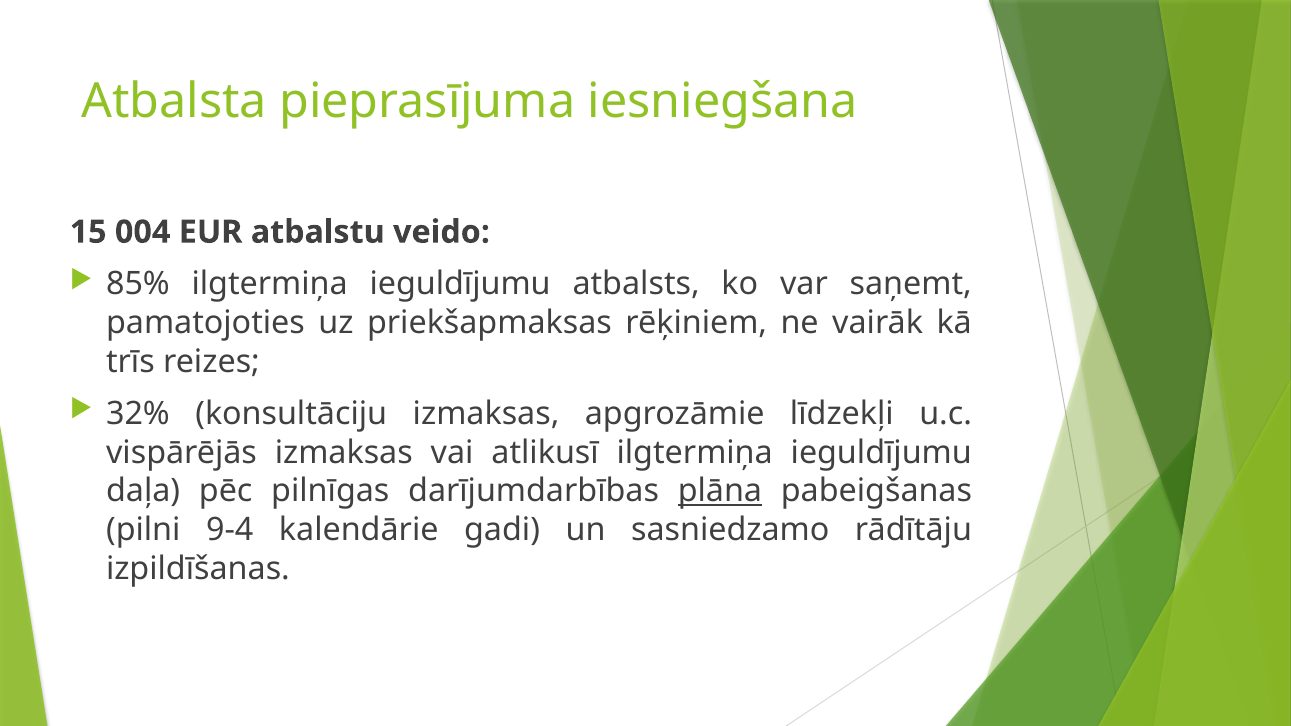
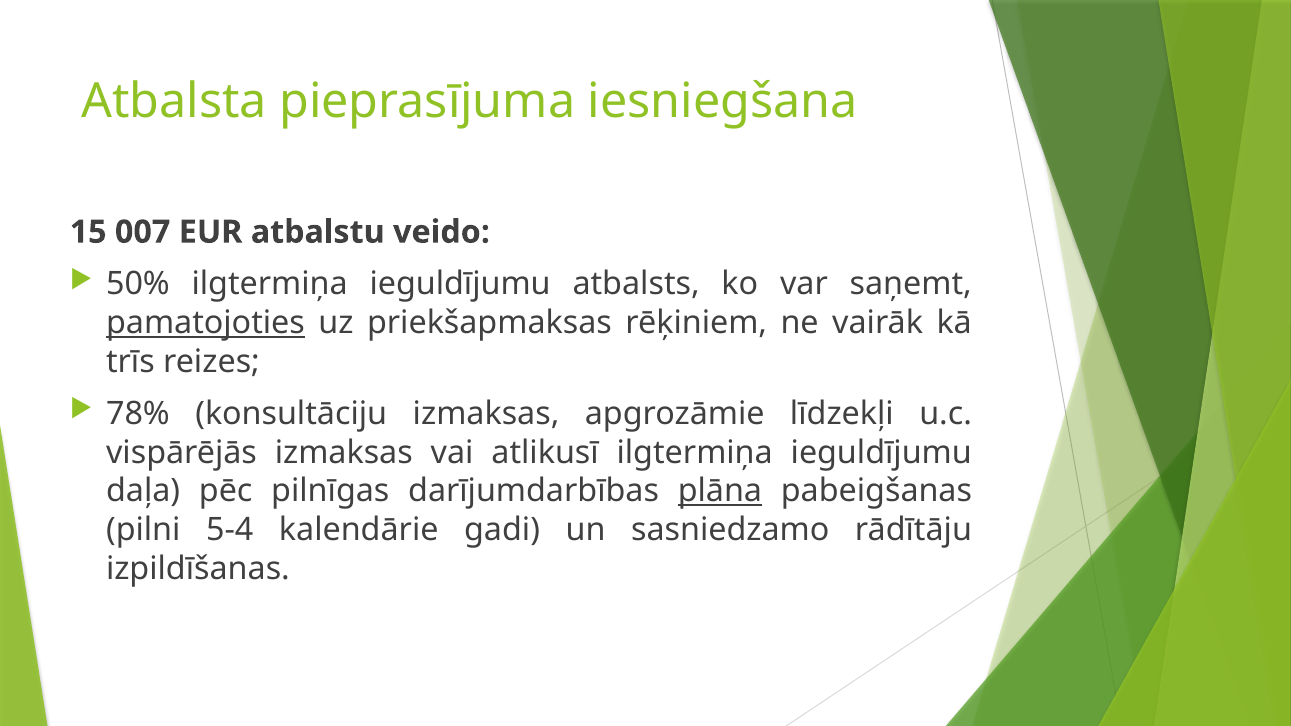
004: 004 -> 007 (143, 232)
85%: 85% -> 50% (138, 284)
pamatojoties underline: none -> present (205, 323)
32%: 32% -> 78% (138, 414)
9-4: 9-4 -> 5-4 (230, 530)
